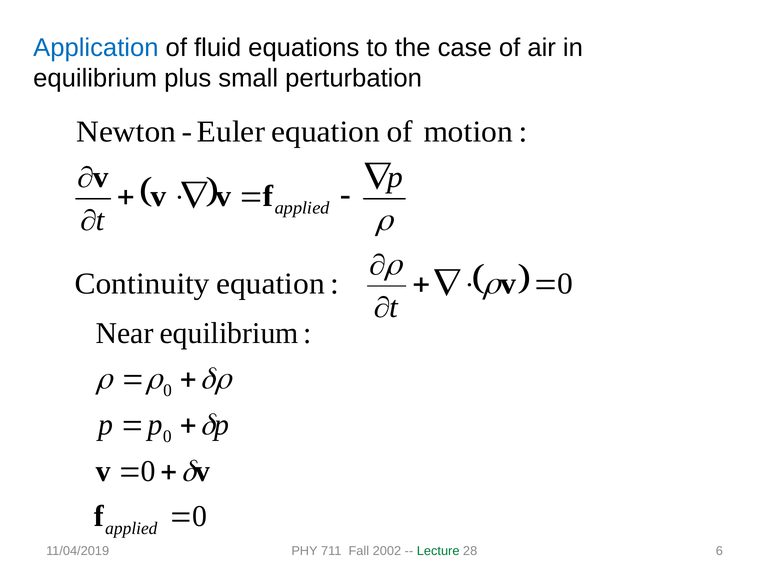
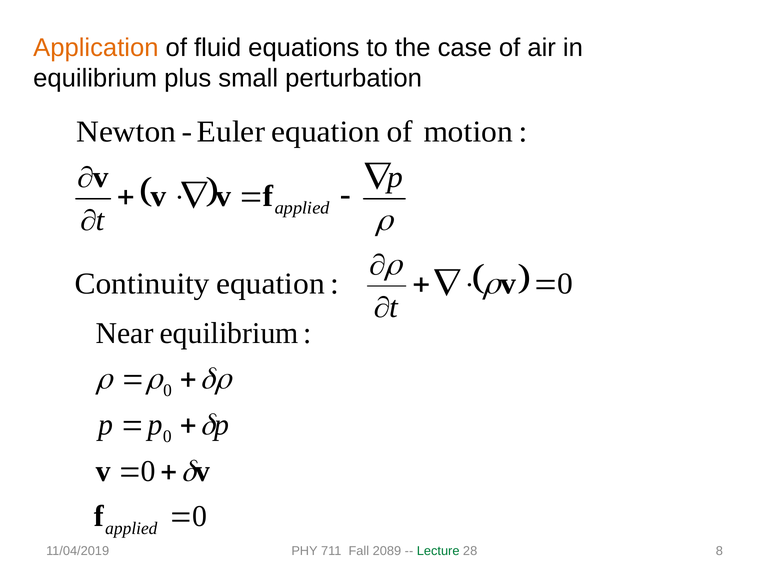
Application colour: blue -> orange (96, 48)
2002: 2002 -> 2089 (387, 551)
6: 6 -> 8 (719, 551)
